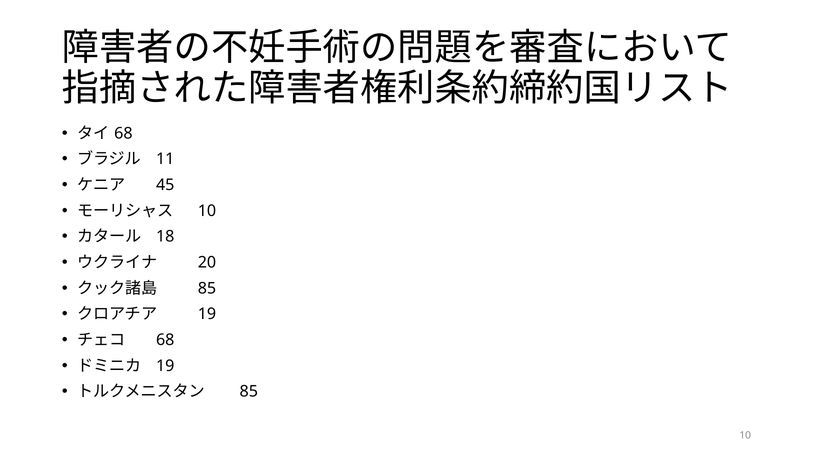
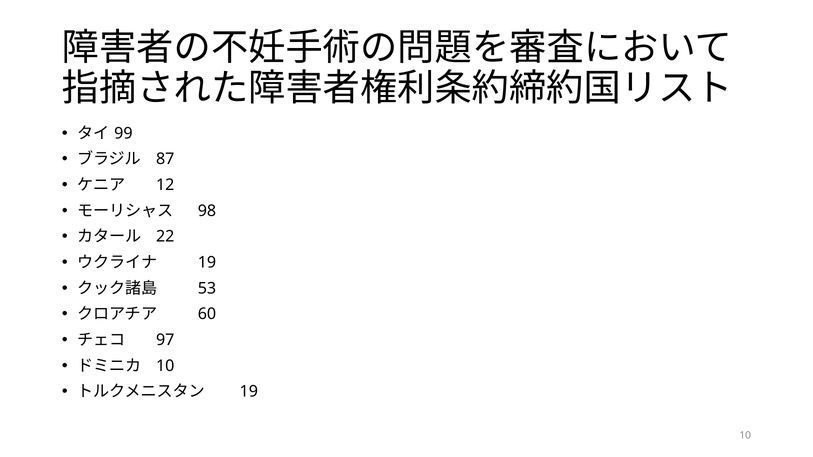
68: 68 -> 99 (123, 133)
11: 11 -> 87 (165, 159)
45: 45 -> 12 (165, 185)
10: 10 -> 98 (207, 211)
18: 18 -> 22 (165, 237)
20: 20 -> 19 (207, 263)
85: 85 -> 53 (207, 288)
19: 19 -> 60 (207, 314)
68: 68 -> 97 (165, 340)
19: 19 -> 10 (165, 366)
85: 85 -> 19 (249, 392)
